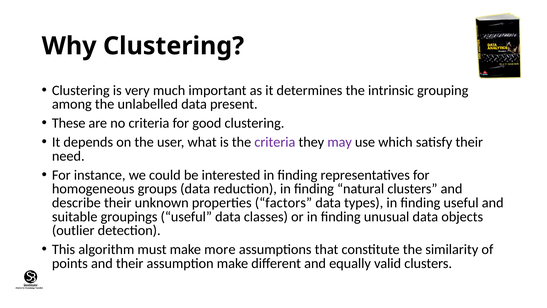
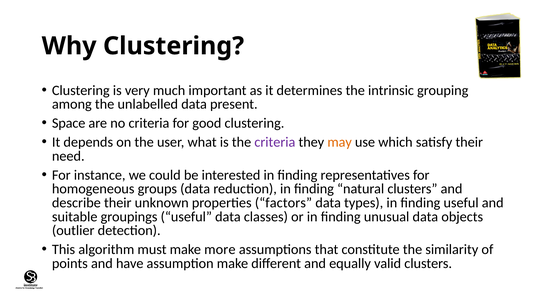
These: These -> Space (69, 123)
may colour: purple -> orange (340, 142)
and their: their -> have (130, 263)
